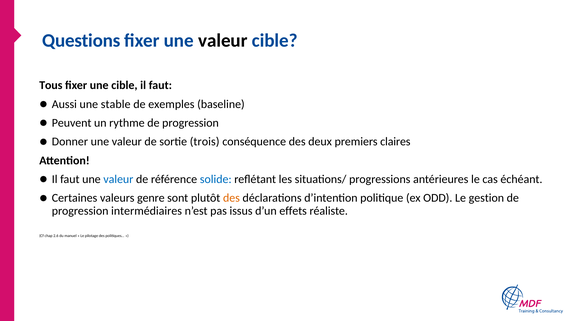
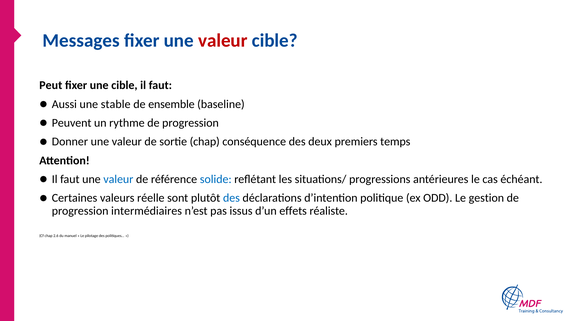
Questions: Questions -> Messages (81, 41)
valeur colour: black -> red (223, 41)
Tous: Tous -> Peut (51, 85)
exemples: exemples -> ensemble (171, 104)
sortie trois: trois -> chap (205, 142)
claires: claires -> temps (395, 142)
genre: genre -> réelle (151, 198)
des colour: orange -> blue (231, 198)
